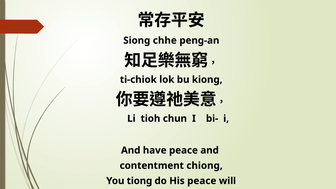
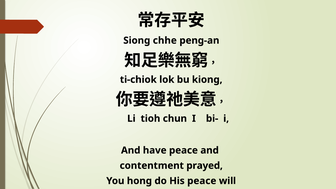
chiong: chiong -> prayed (205, 166)
tiong: tiong -> hong (139, 181)
